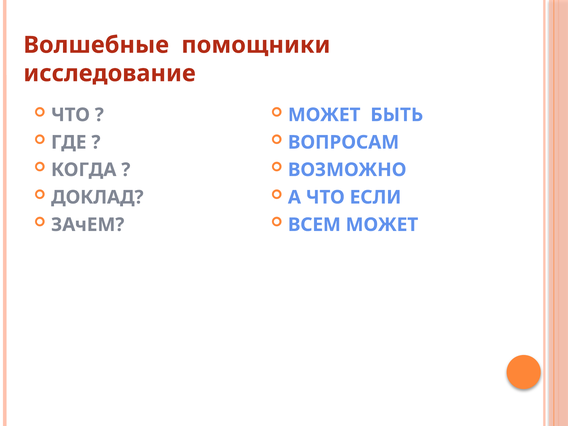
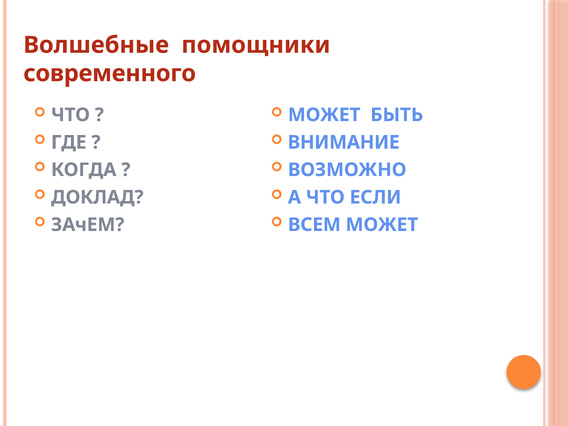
исследование: исследование -> современного (110, 73)
ВОПРОСАМ: ВОПРОСАМ -> ВНИМАНИЕ (344, 142)
